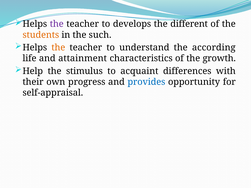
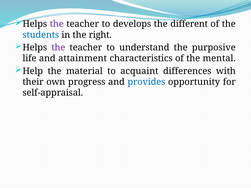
students colour: orange -> blue (41, 35)
such: such -> right (100, 35)
the colour: orange -> purple (58, 48)
according: according -> purposive (214, 48)
growth: growth -> mental (219, 58)
stimulus: stimulus -> material (84, 71)
